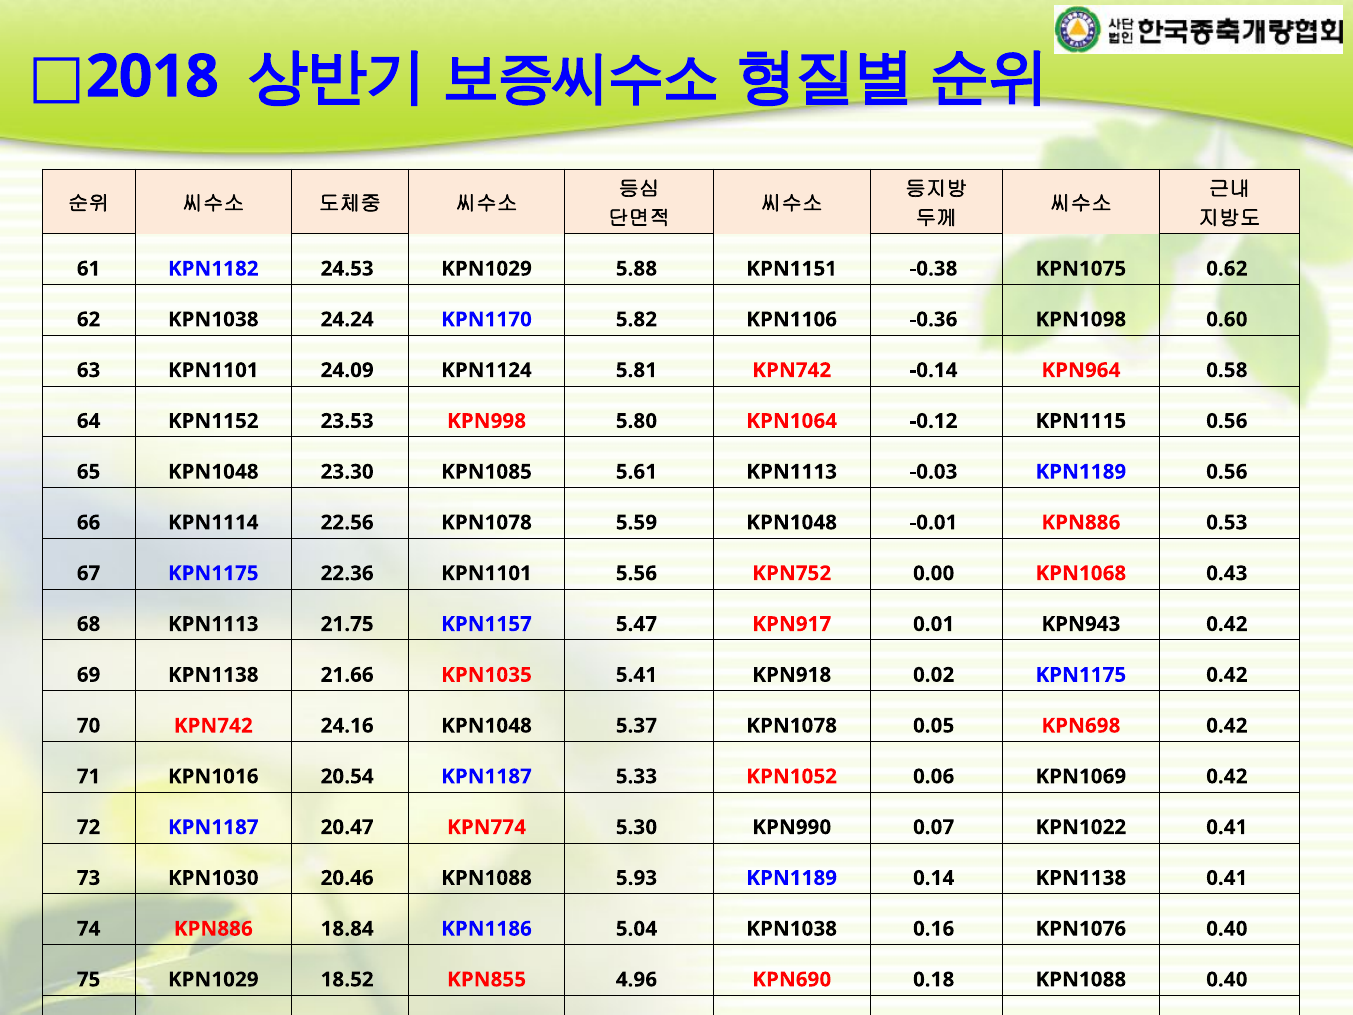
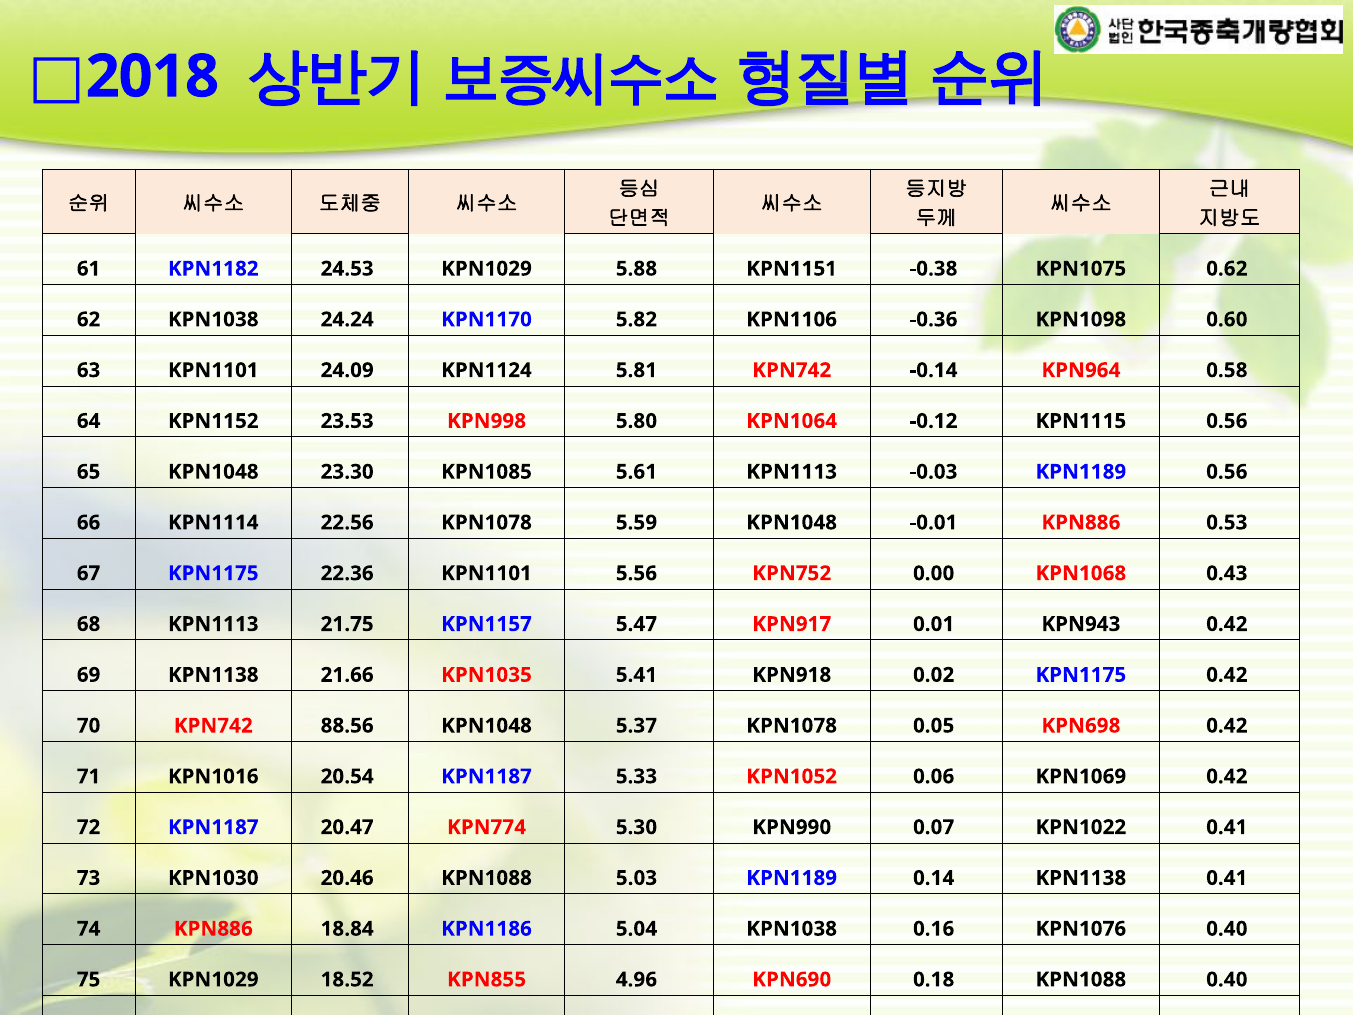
24.16: 24.16 -> 88.56 (347, 726)
5.93: 5.93 -> 5.03 (636, 878)
